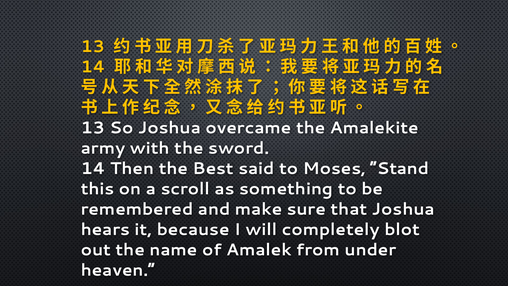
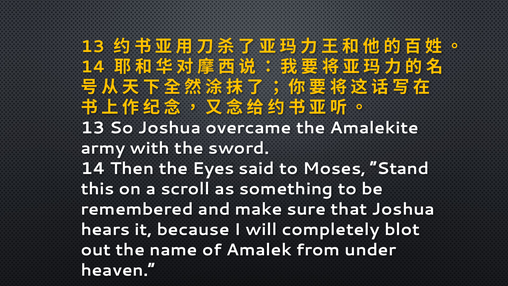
Best: Best -> Eyes (213, 168)
